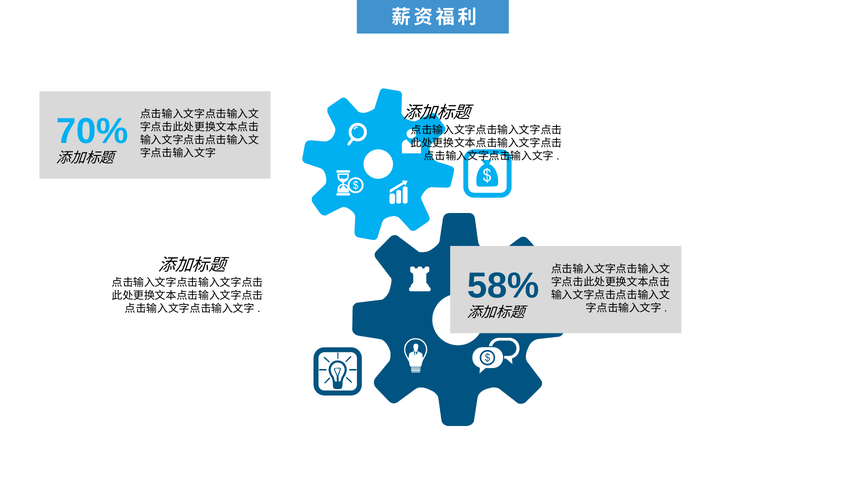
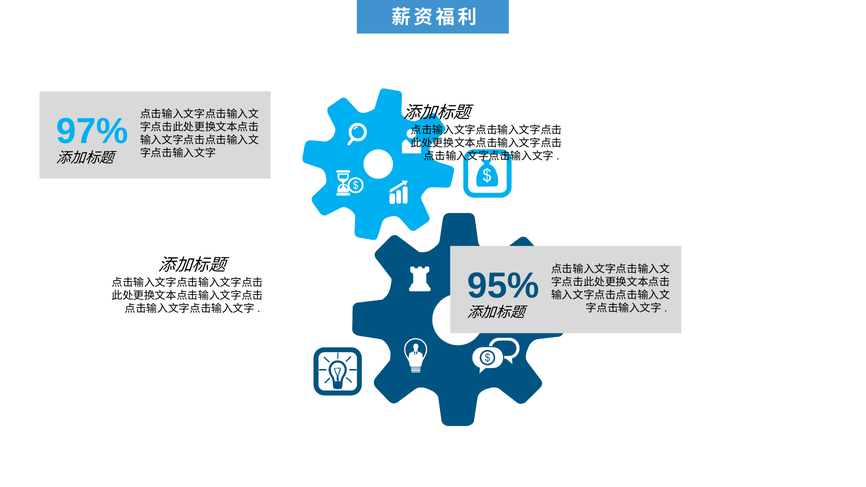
70%: 70% -> 97% (92, 131)
58%: 58% -> 95% (503, 286)
